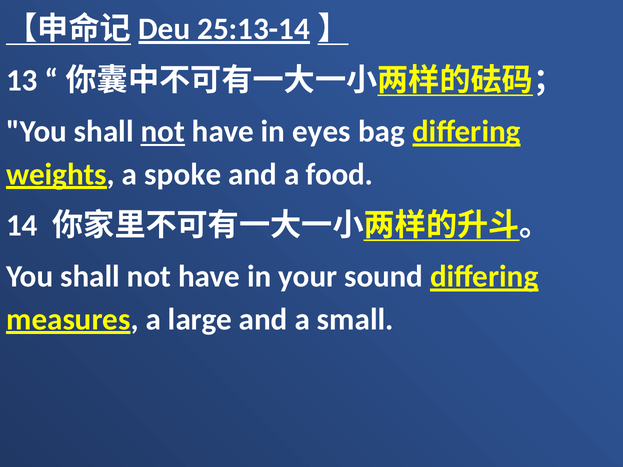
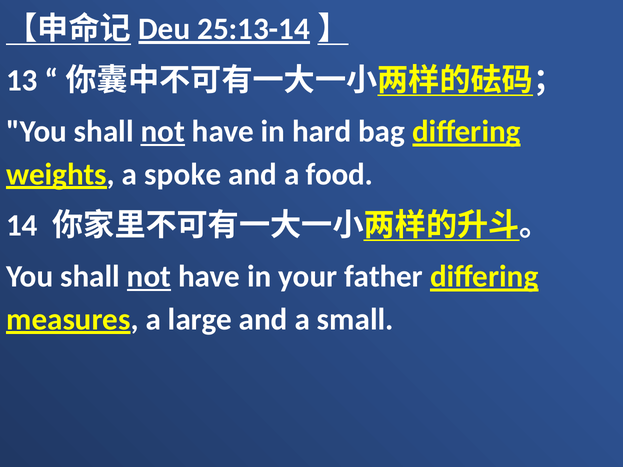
eyes: eyes -> hard (322, 132)
not underline: none -> present (149, 277)
sound: sound -> father (384, 277)
